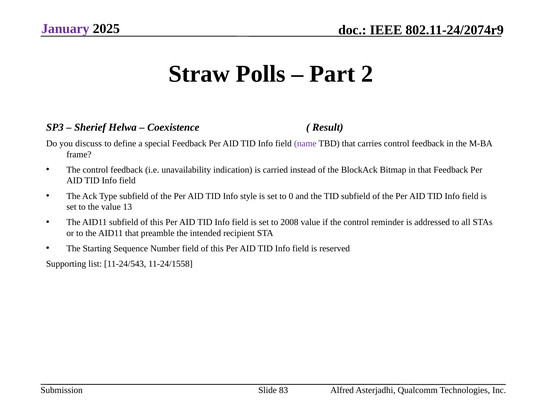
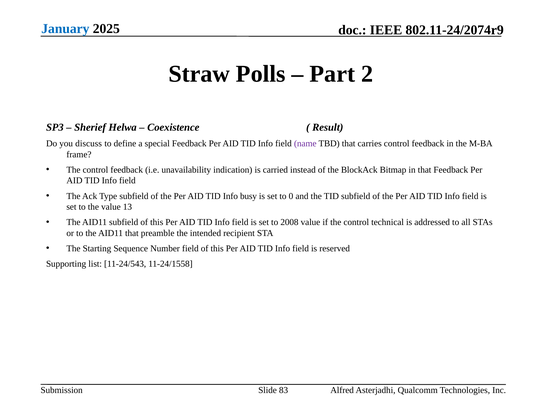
January colour: purple -> blue (65, 29)
style: style -> busy (249, 196)
reminder: reminder -> technical (388, 222)
